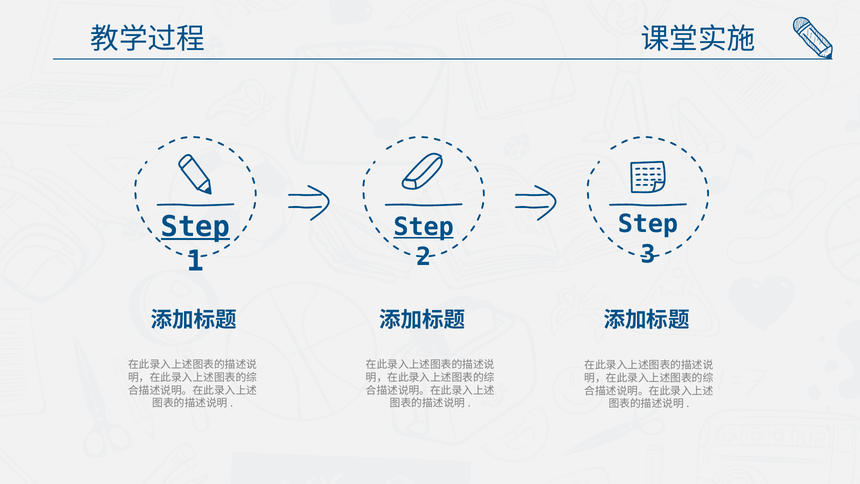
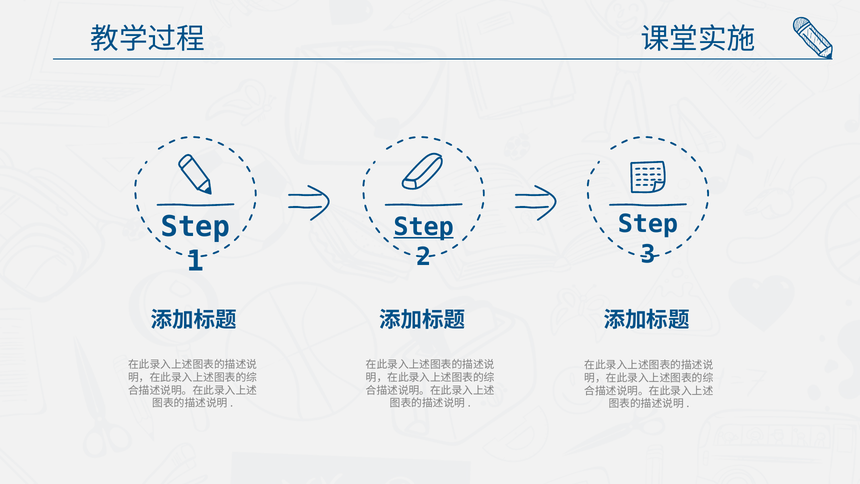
Step underline: present -> none (195, 226)
